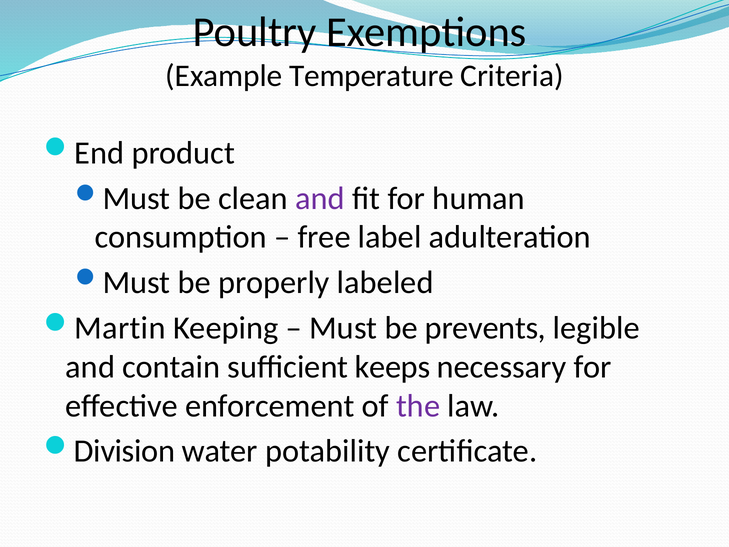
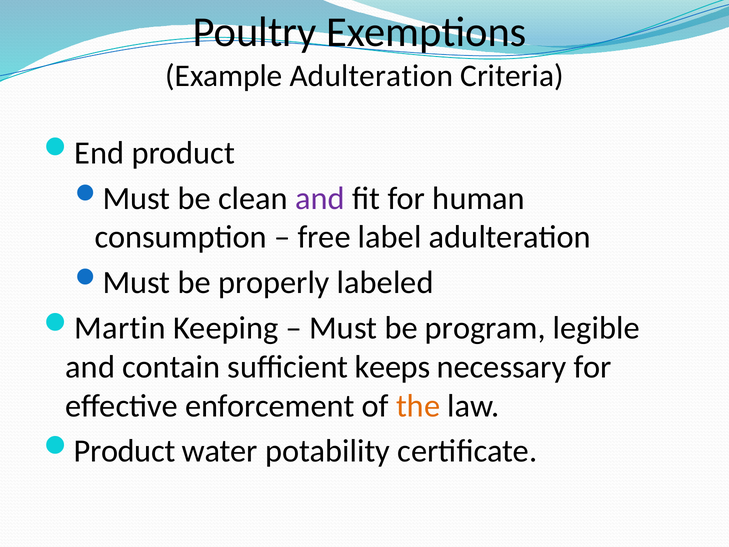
Example Temperature: Temperature -> Adulteration (371, 76)
prevents: prevents -> program (485, 328)
the colour: purple -> orange (418, 406)
Division: Division -> Product (125, 451)
